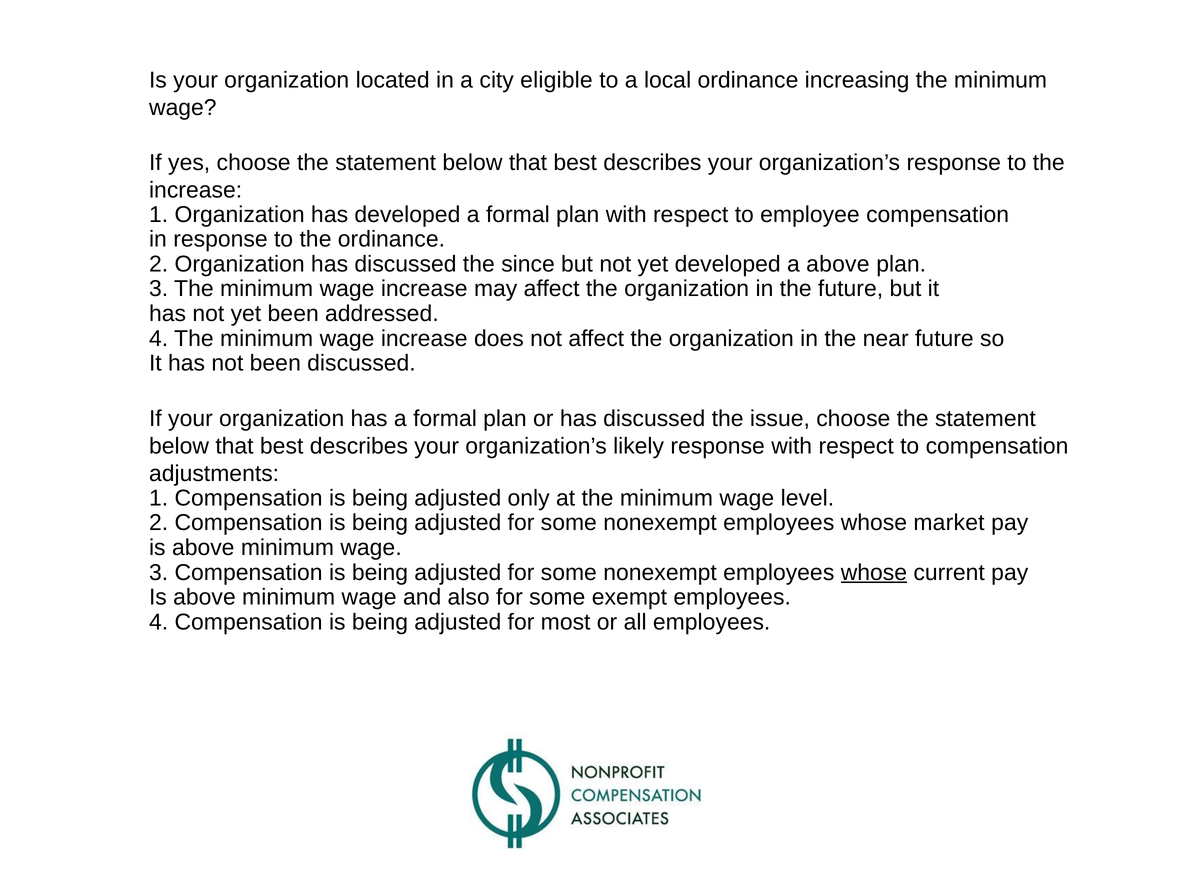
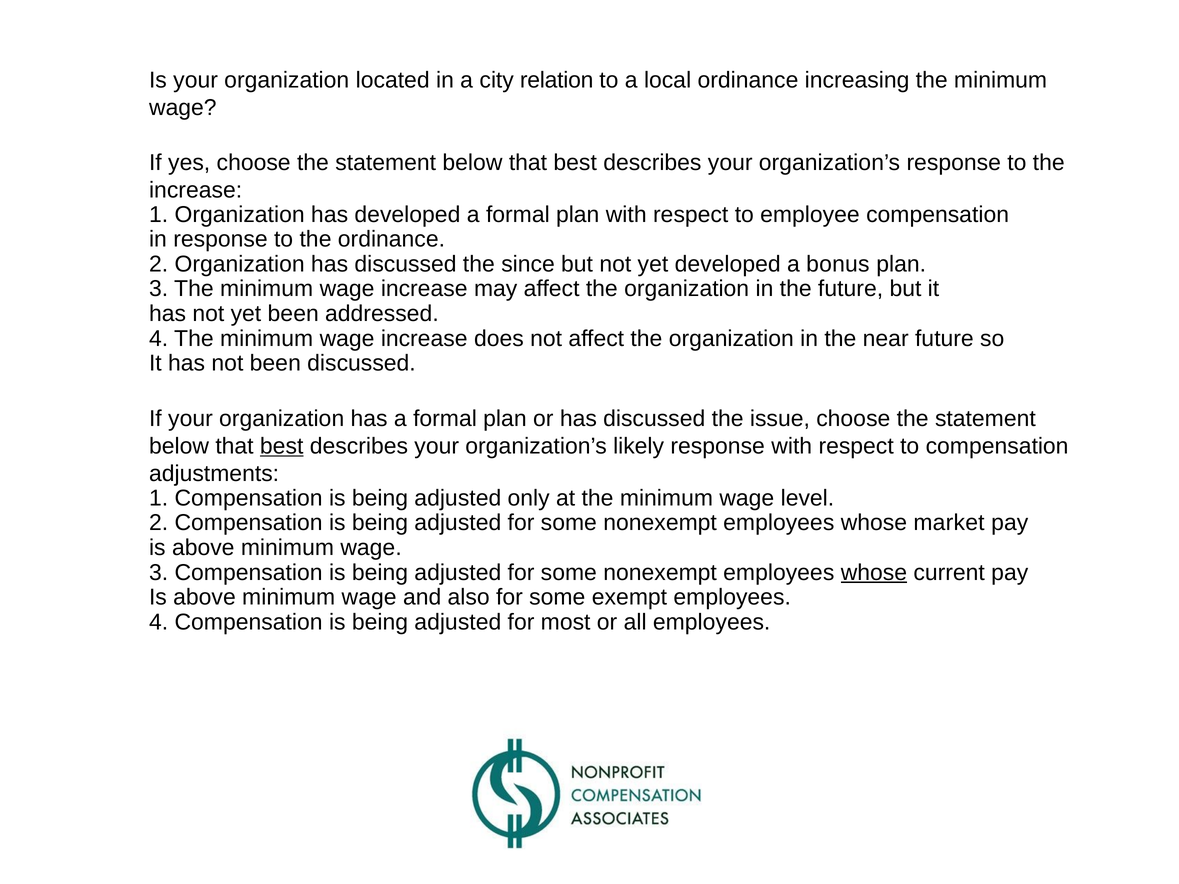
eligible: eligible -> relation (557, 80)
a above: above -> bonus (838, 264)
best underline: none -> present (282, 446)
